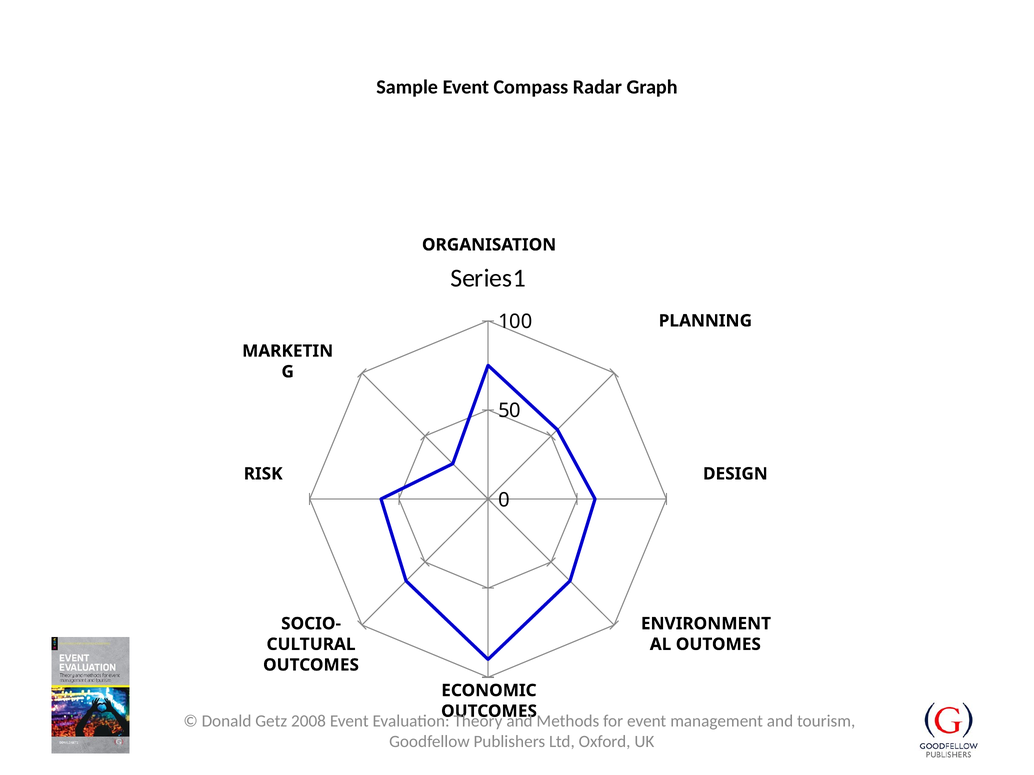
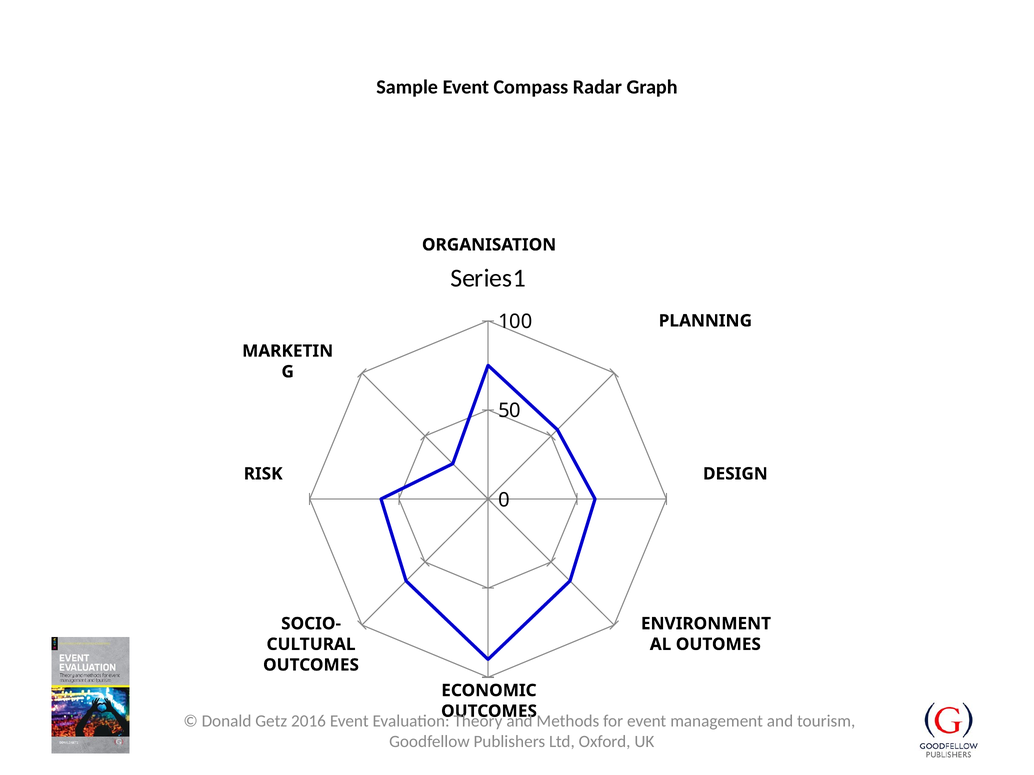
2008: 2008 -> 2016 (309, 721)
